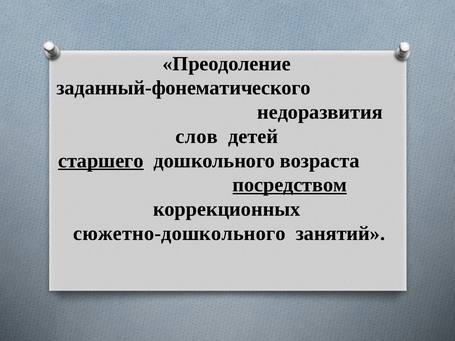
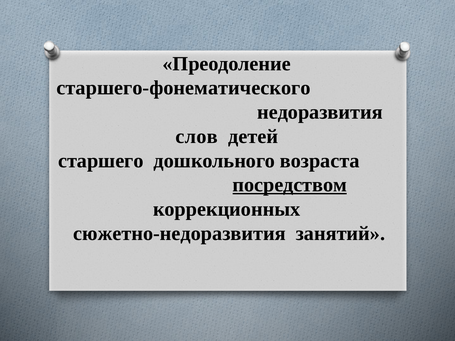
заданный-фонематического: заданный-фонематического -> старшего-фонематического (184, 88)
старшего underline: present -> none (101, 161)
сюжетно-дошкольного: сюжетно-дошкольного -> сюжетно-недоразвития (179, 234)
